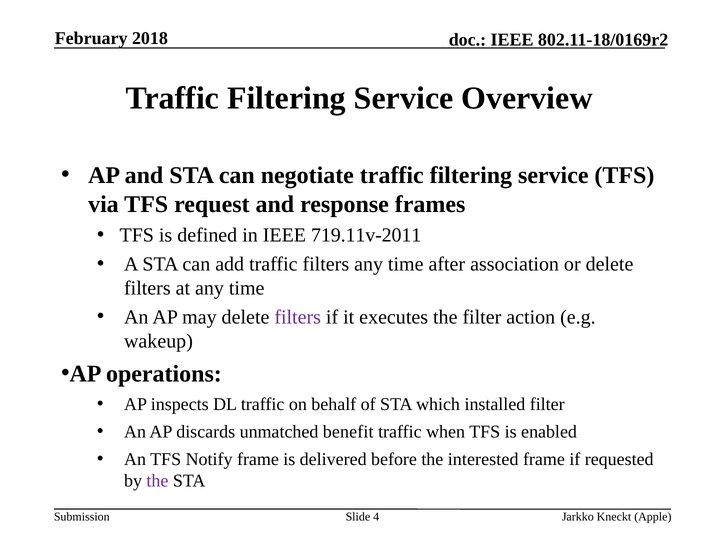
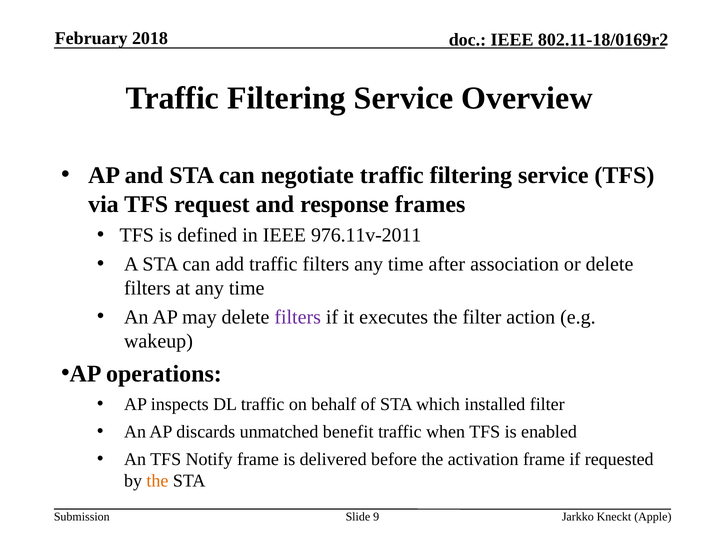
719.11v-2011: 719.11v-2011 -> 976.11v-2011 (366, 235)
interested: interested -> activation (483, 460)
the colour: purple -> orange (157, 481)
4: 4 -> 9 (376, 517)
